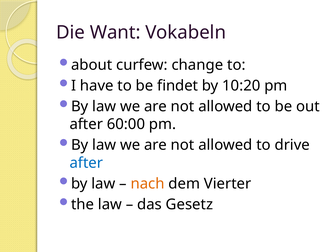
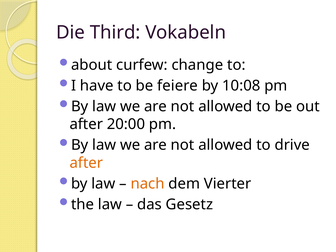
Want: Want -> Third (115, 32)
findet: findet -> feiere (178, 86)
10:20: 10:20 -> 10:08 (241, 86)
60:00: 60:00 -> 20:00 (126, 124)
after colour: blue -> orange (86, 163)
